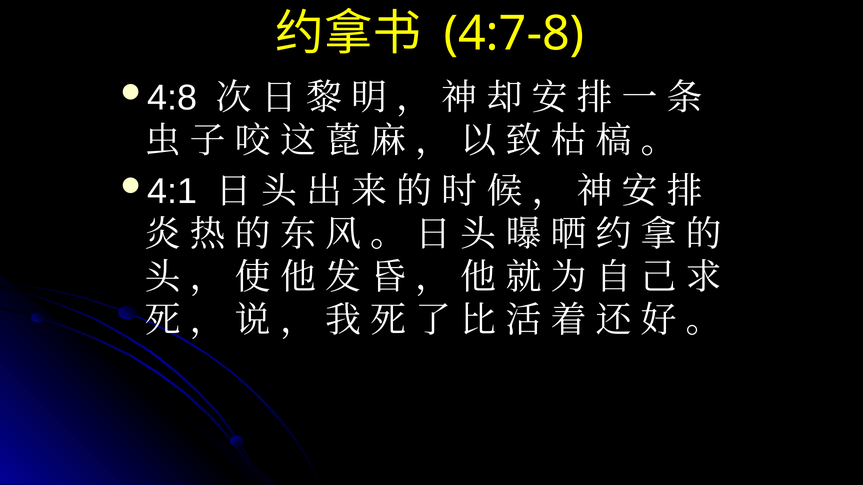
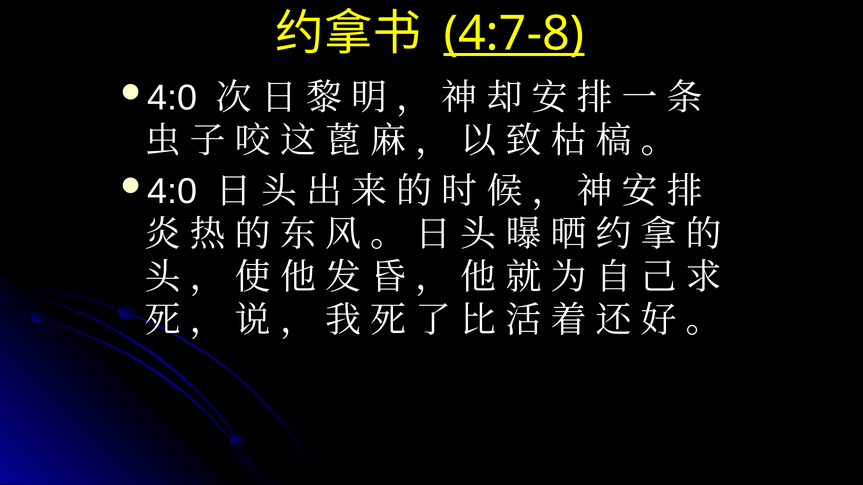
4:7-8 underline: none -> present (514, 34)
4:8: 4:8 -> 4:0 (172, 98)
4:1: 4:1 -> 4:0 (172, 191)
